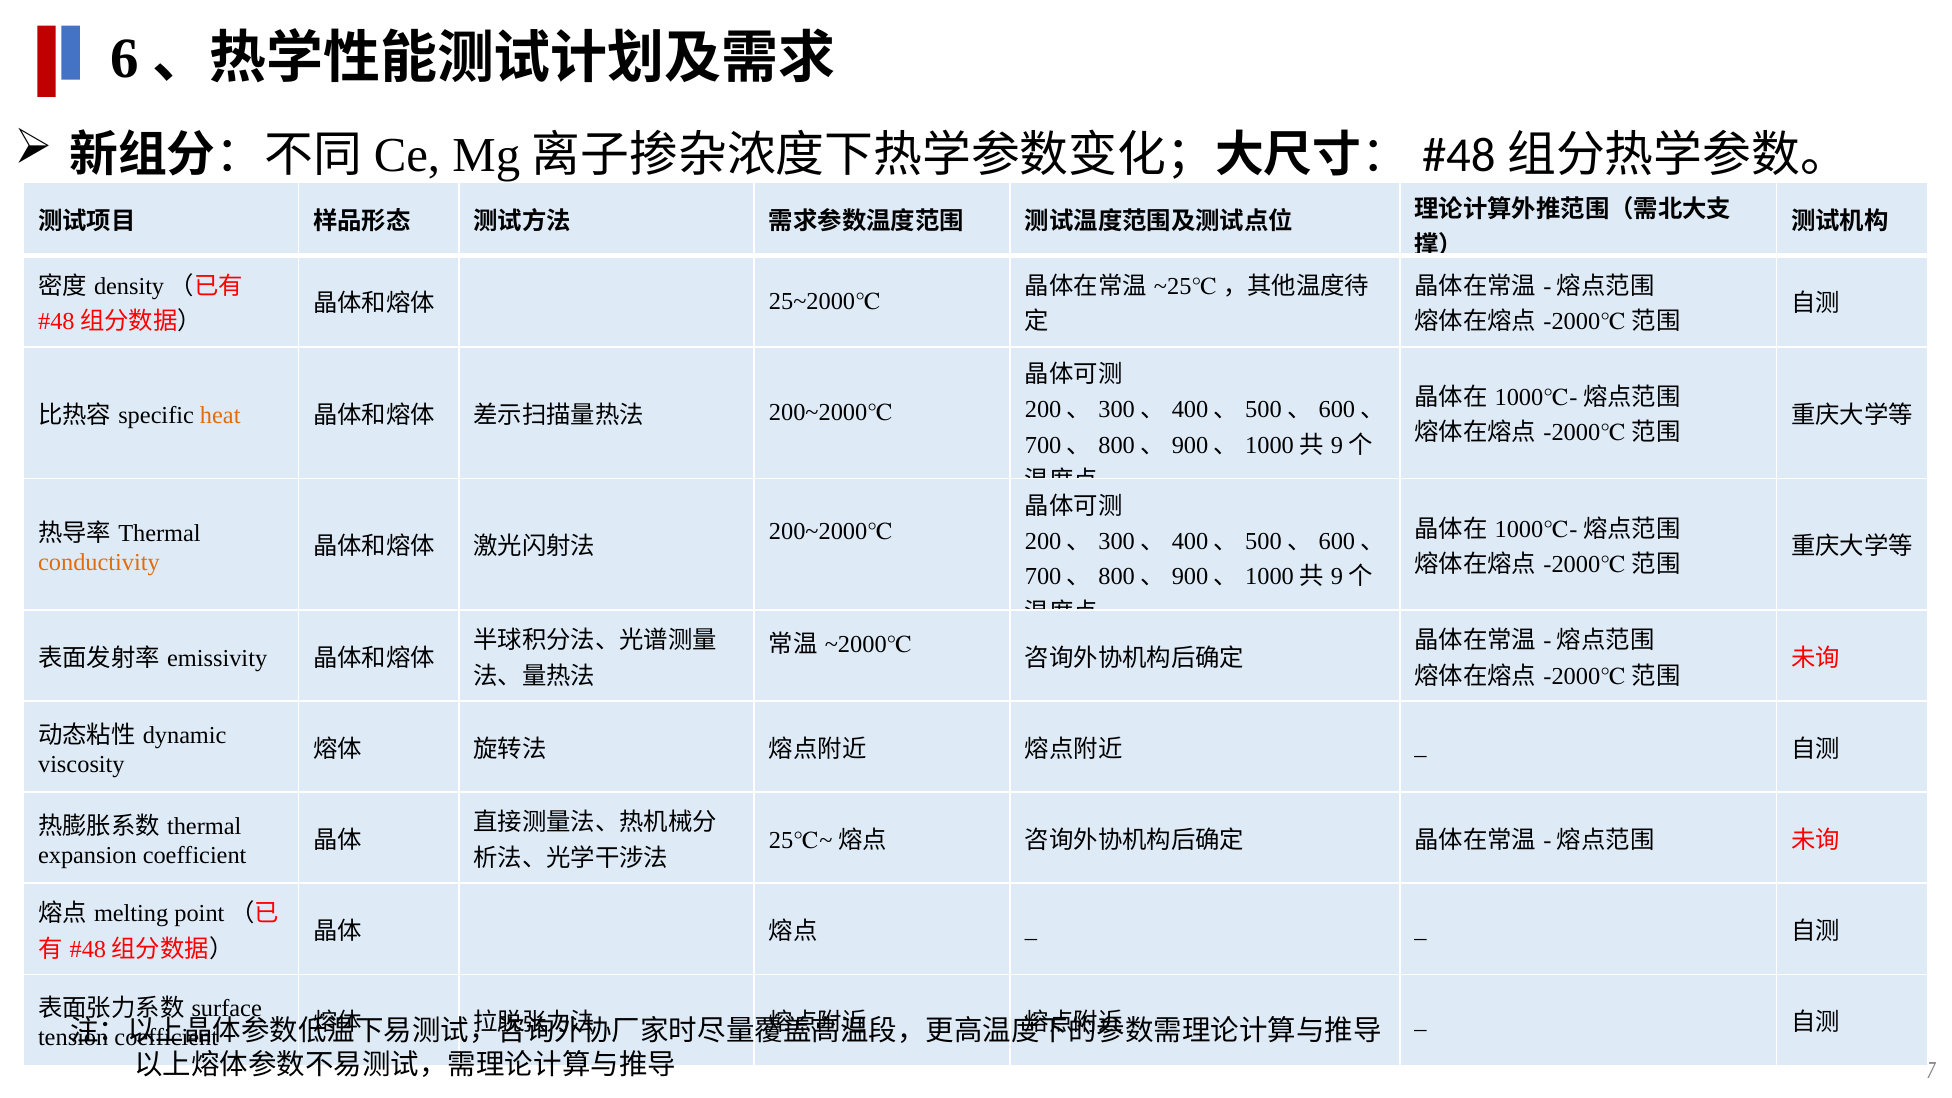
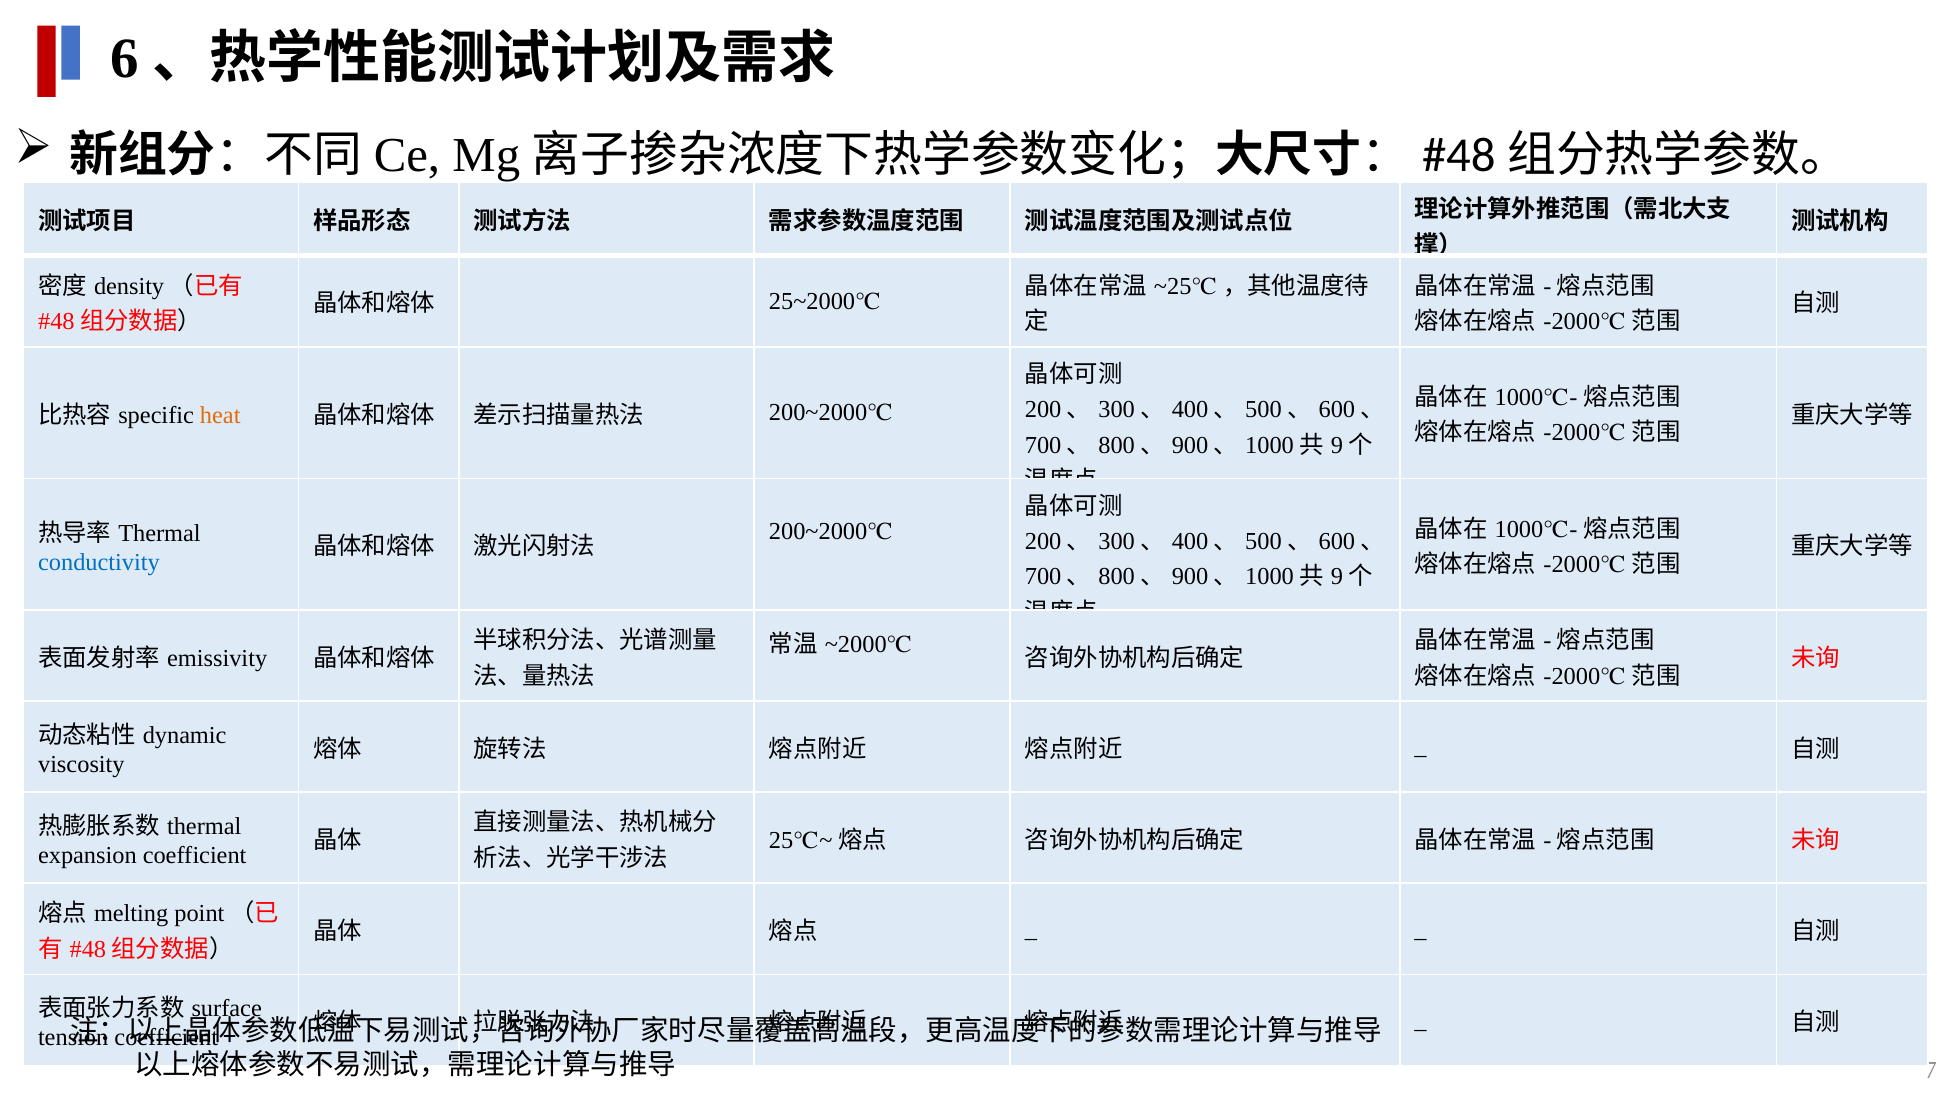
conductivity colour: orange -> blue (99, 562)
